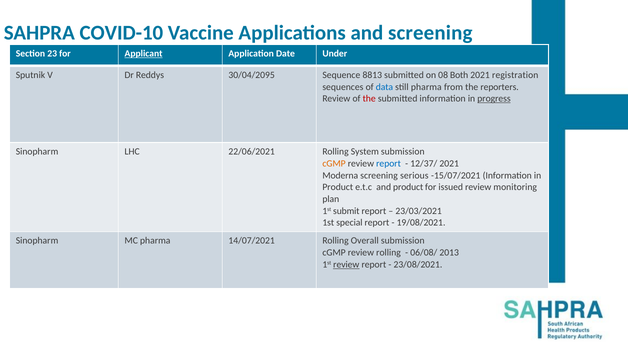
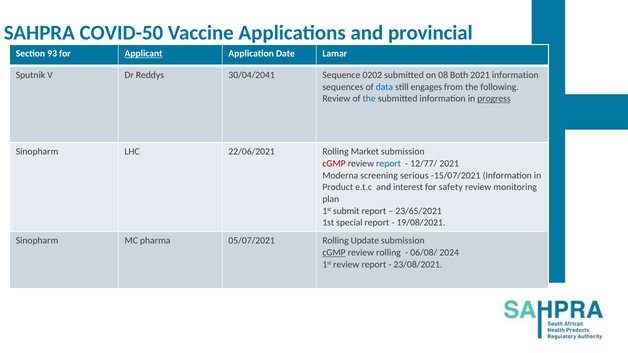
COVID-10: COVID-10 -> COVID-50 (121, 33)
and screening: screening -> provincial (430, 33)
23: 23 -> 93 (52, 54)
Under: Under -> Lamar (335, 54)
30/04/2095: 30/04/2095 -> 30/04/2041 (252, 75)
8813: 8813 -> 0202 (372, 75)
2021 registration: registration -> information (515, 75)
still pharma: pharma -> engages (426, 87)
reporters: reporters -> following (500, 87)
the colour: red -> blue (369, 99)
System: System -> Market (365, 152)
cGMP colour: orange -> red (334, 164)
12/37/: 12/37/ -> 12/77/ (424, 164)
and product: product -> interest (408, 187)
issued: issued -> safety (451, 187)
23/03/2021: 23/03/2021 -> 23/65/2021 (419, 211)
14/07/2021: 14/07/2021 -> 05/07/2021 (252, 241)
Overall: Overall -> Update (365, 241)
cGMP underline: none -> present (334, 253)
2013: 2013 -> 2024 (449, 253)
review underline: present -> none (346, 265)
